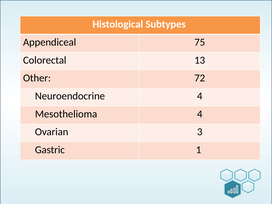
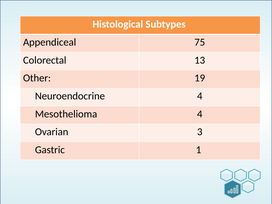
72: 72 -> 19 (200, 78)
